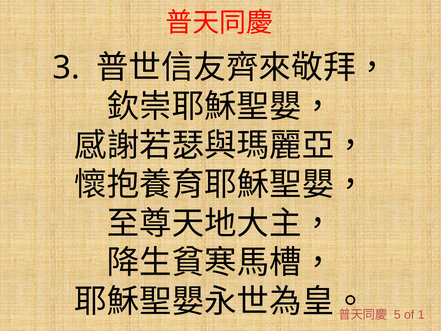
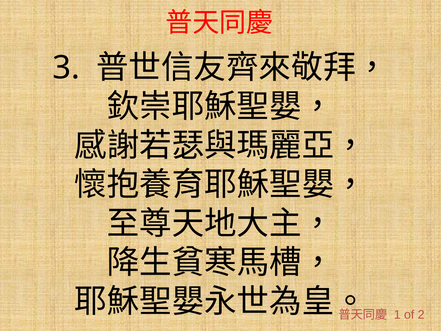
5: 5 -> 1 (397, 315)
1: 1 -> 2 (421, 315)
